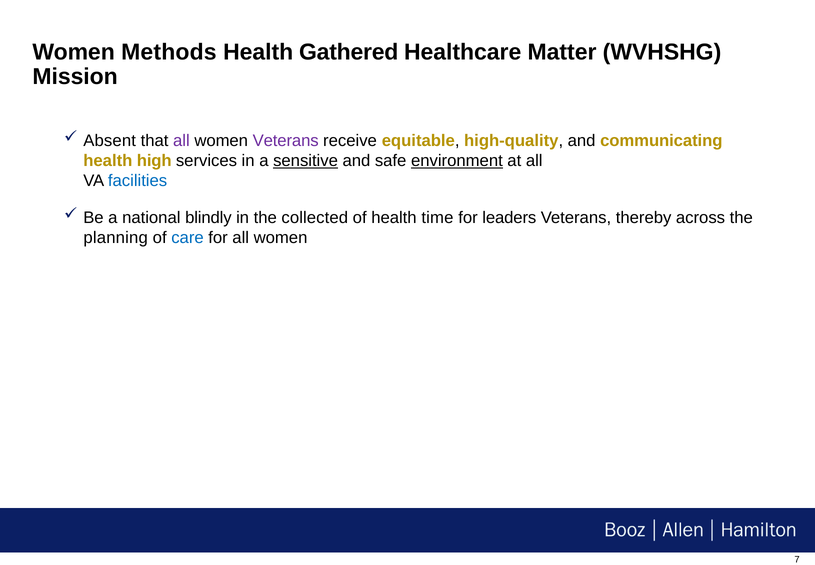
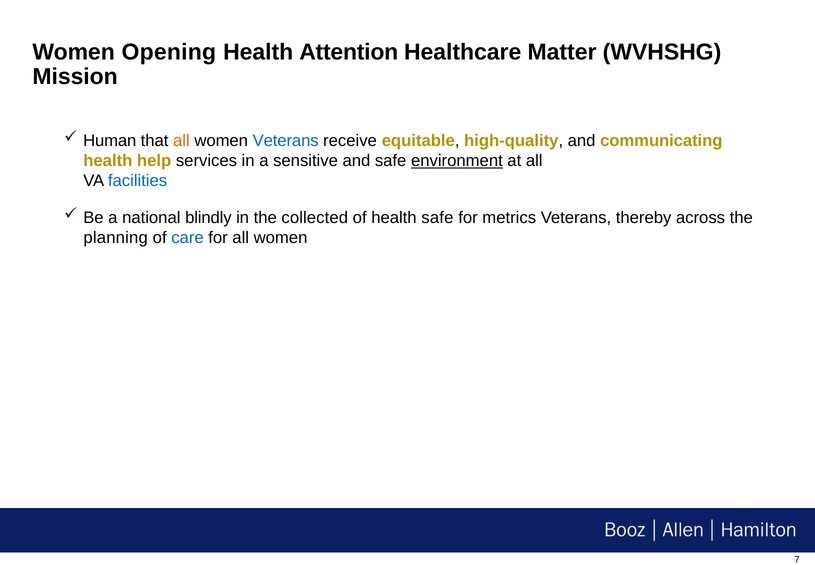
Methods: Methods -> Opening (169, 52)
Gathered: Gathered -> Attention (349, 52)
Absent: Absent -> Human (110, 140)
all colour: purple -> orange (181, 140)
Veterans colour: purple -> blue (286, 140)
high: high -> help (154, 160)
sensitive underline: present -> none (306, 160)
health time: time -> safe (437, 217)
leaders: leaders -> metrics (509, 217)
